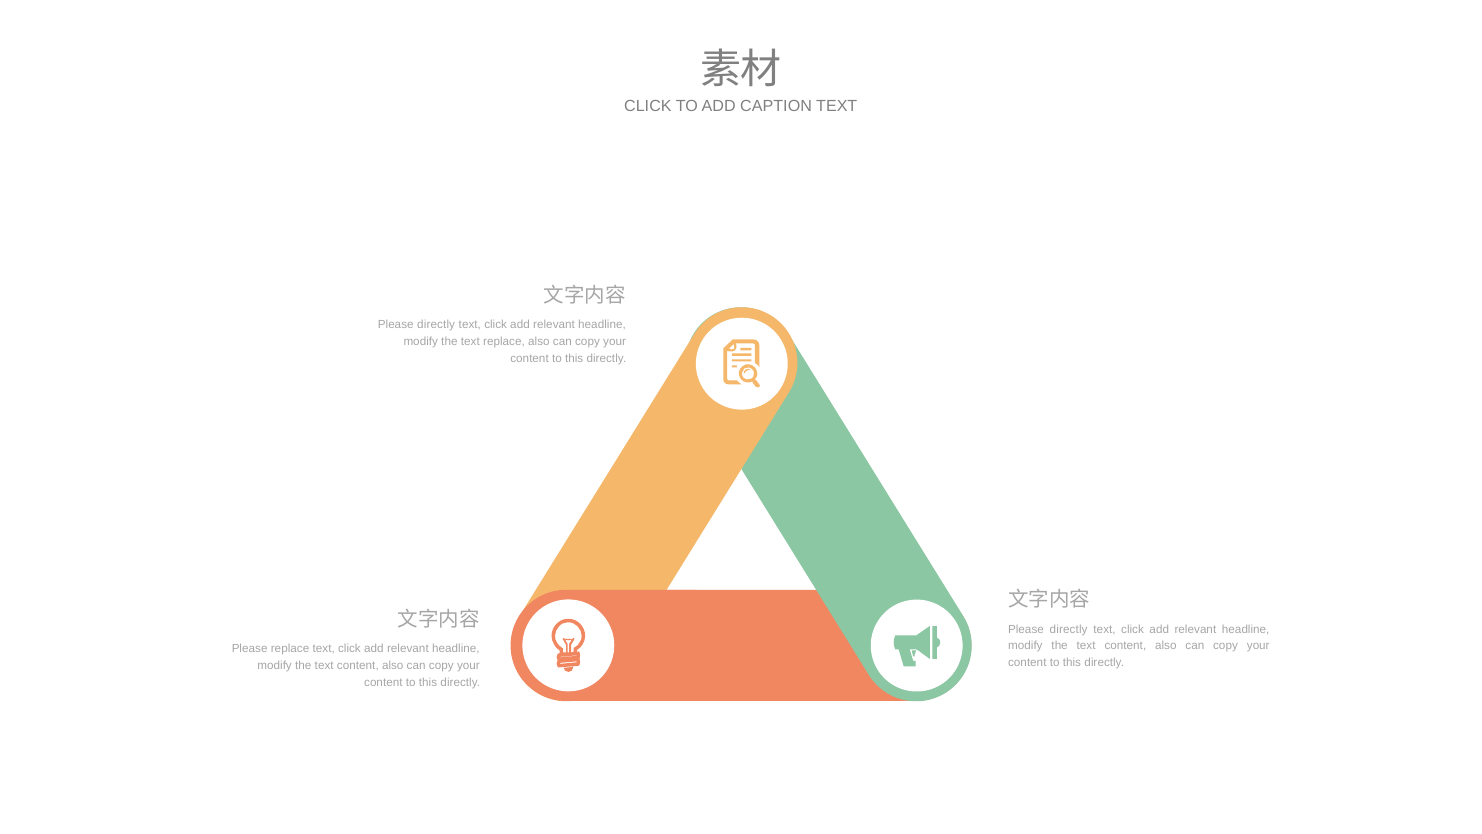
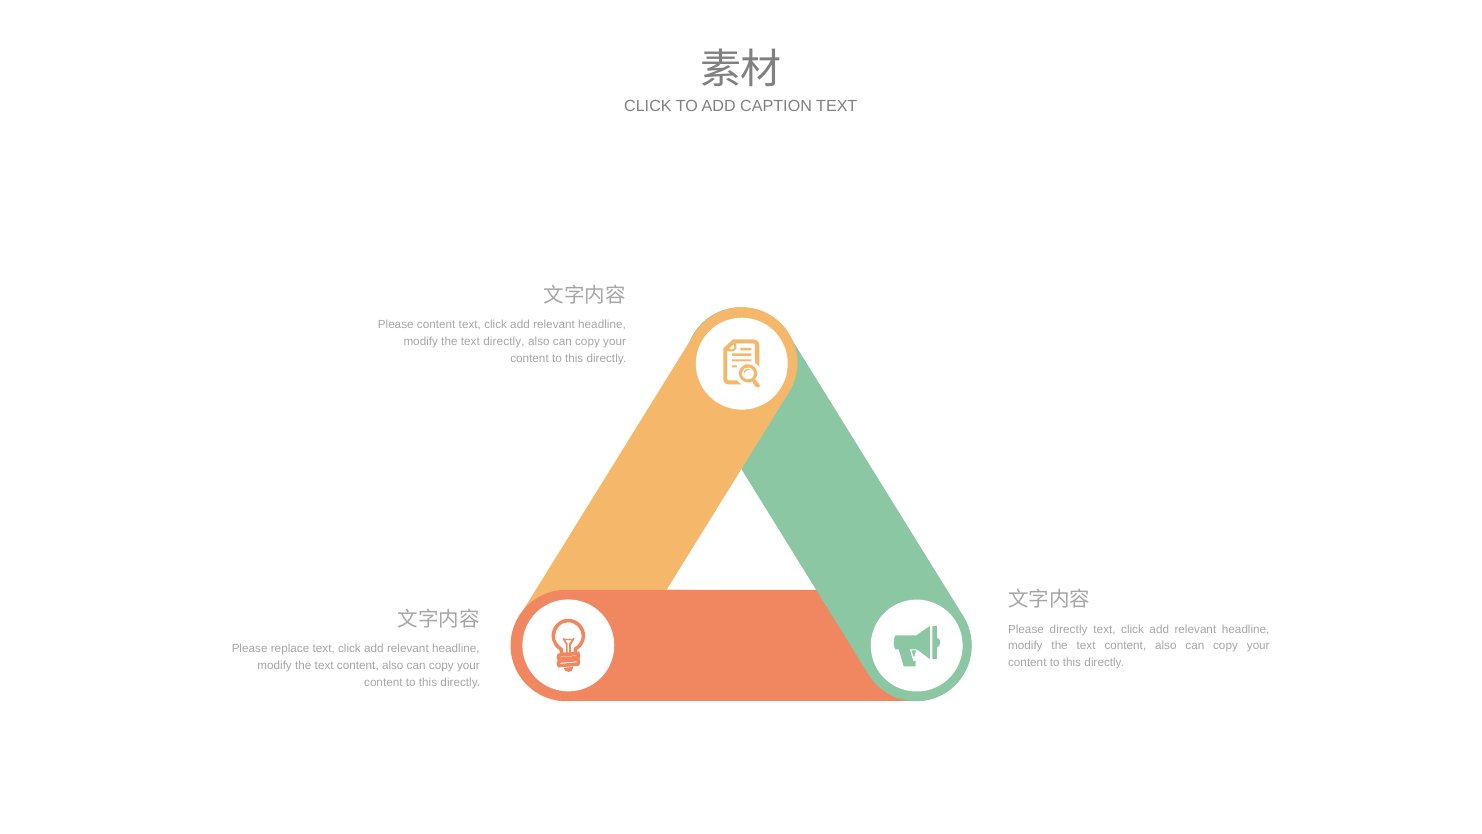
directly: directly -> content (436, 324)
text replace: replace -> directly (504, 341)
